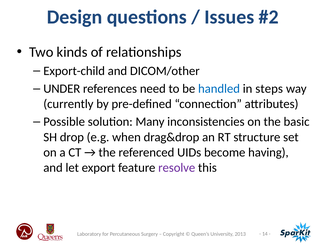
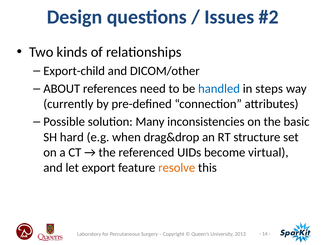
UNDER: UNDER -> ABOUT (62, 89)
drop: drop -> hard (72, 137)
having: having -> virtual (268, 152)
resolve colour: purple -> orange (177, 167)
